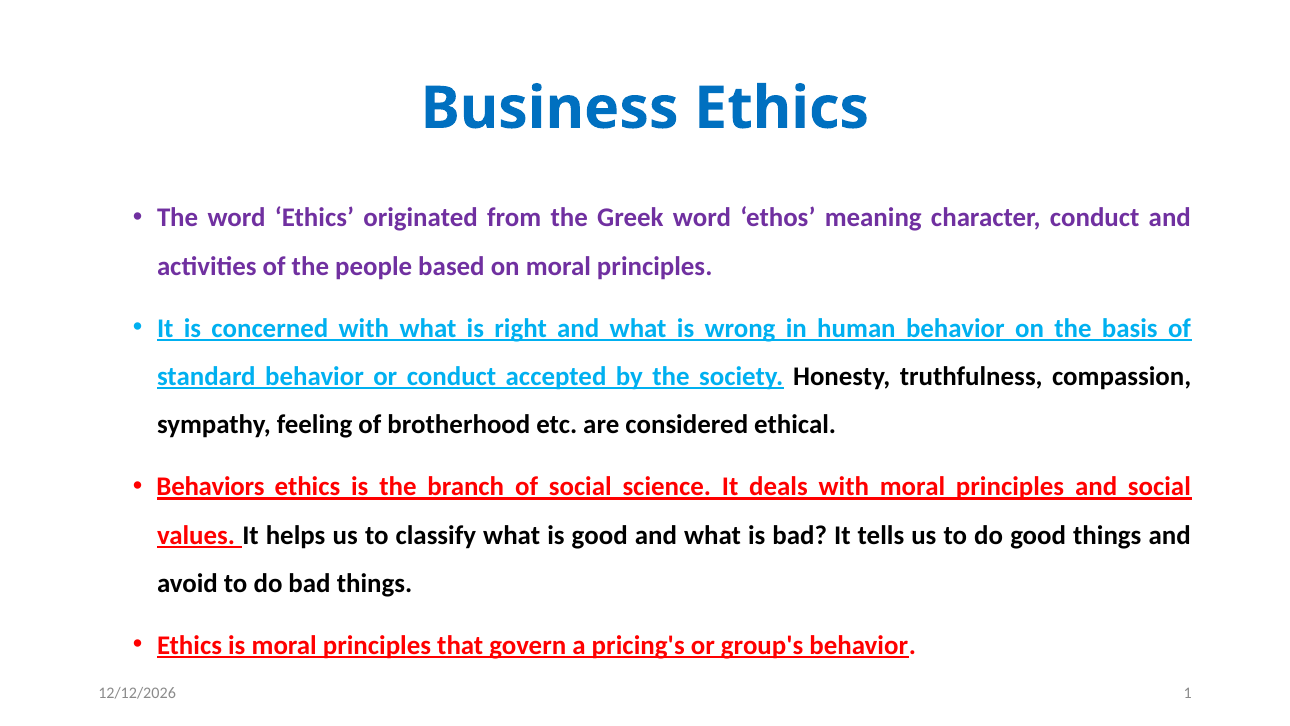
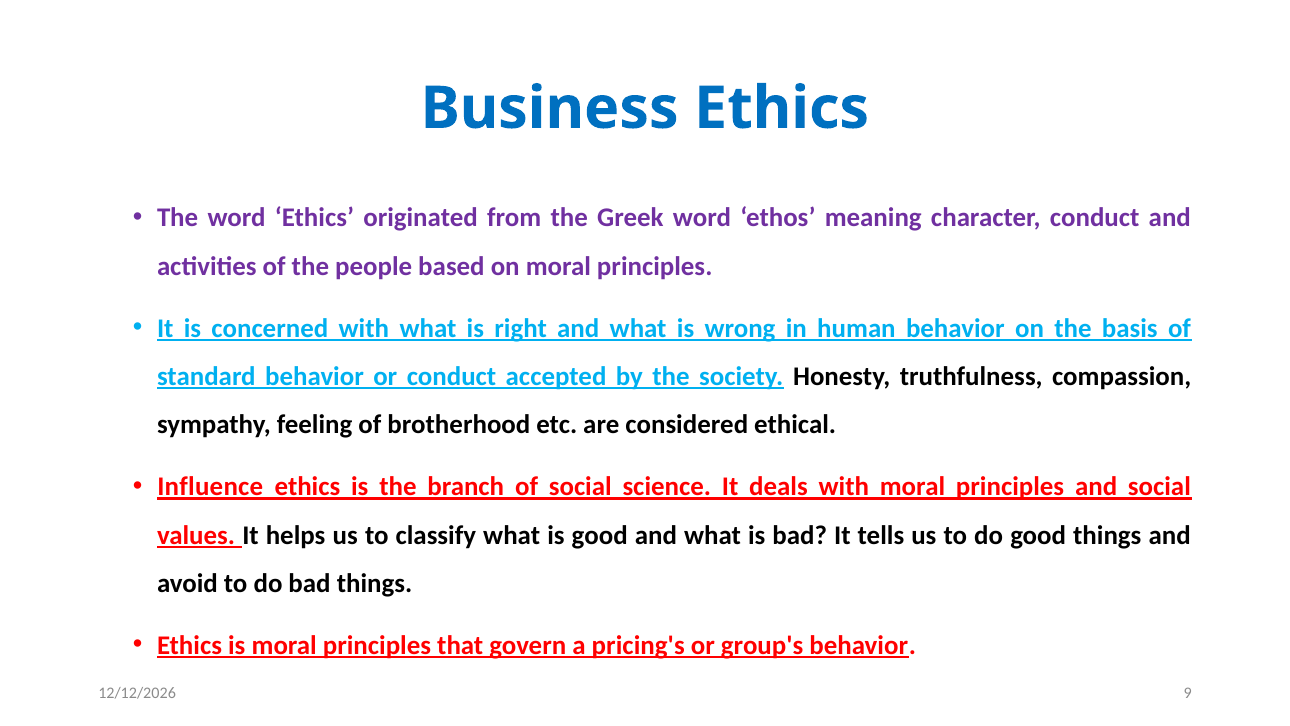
Behaviors: Behaviors -> Influence (210, 487)
1: 1 -> 9 (1188, 693)
